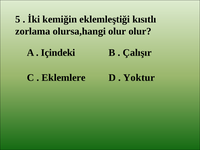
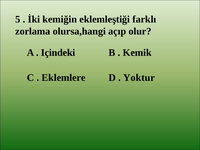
kısıtlı: kısıtlı -> farklı (144, 19)
olursa,hangi olur: olur -> açıp (117, 31)
Çalışır: Çalışır -> Kemik (137, 53)
